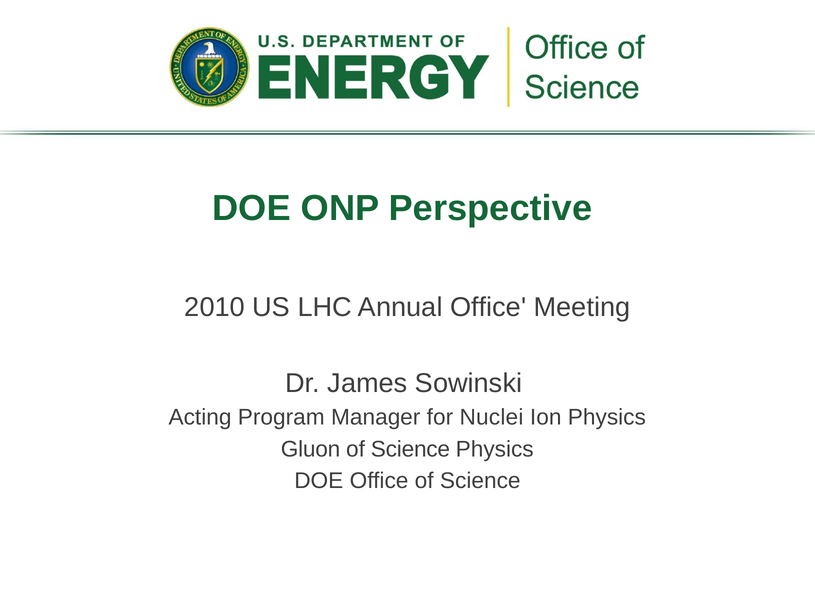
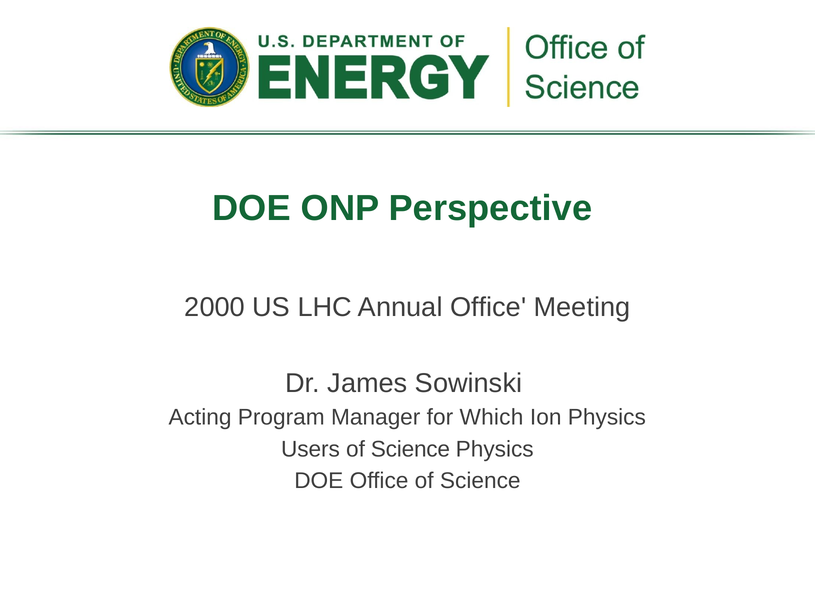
2010: 2010 -> 2000 (215, 308)
Nuclei: Nuclei -> Which (491, 418)
Gluon: Gluon -> Users (310, 449)
